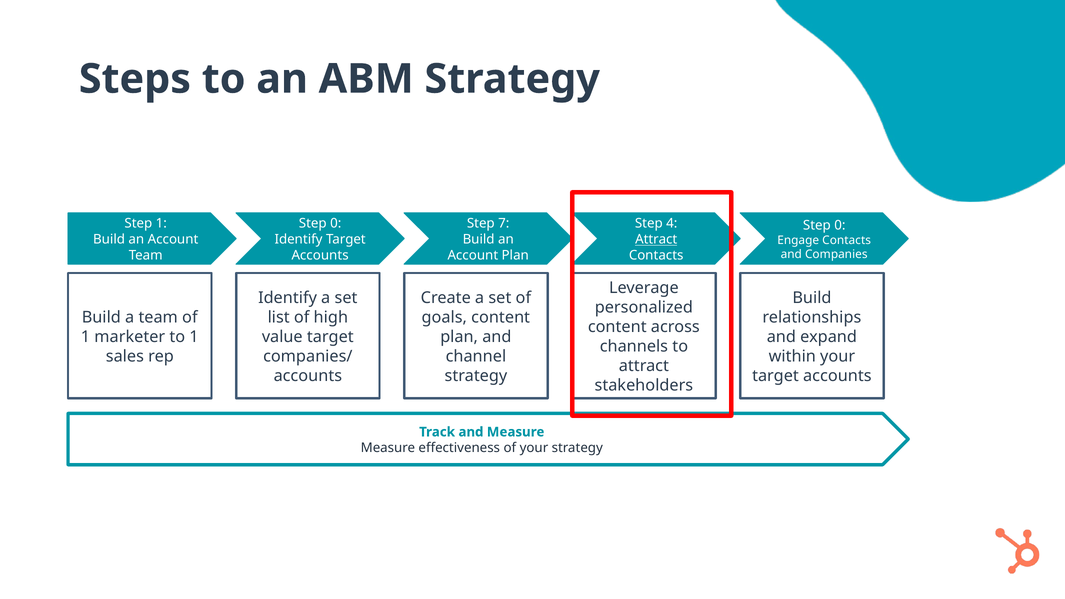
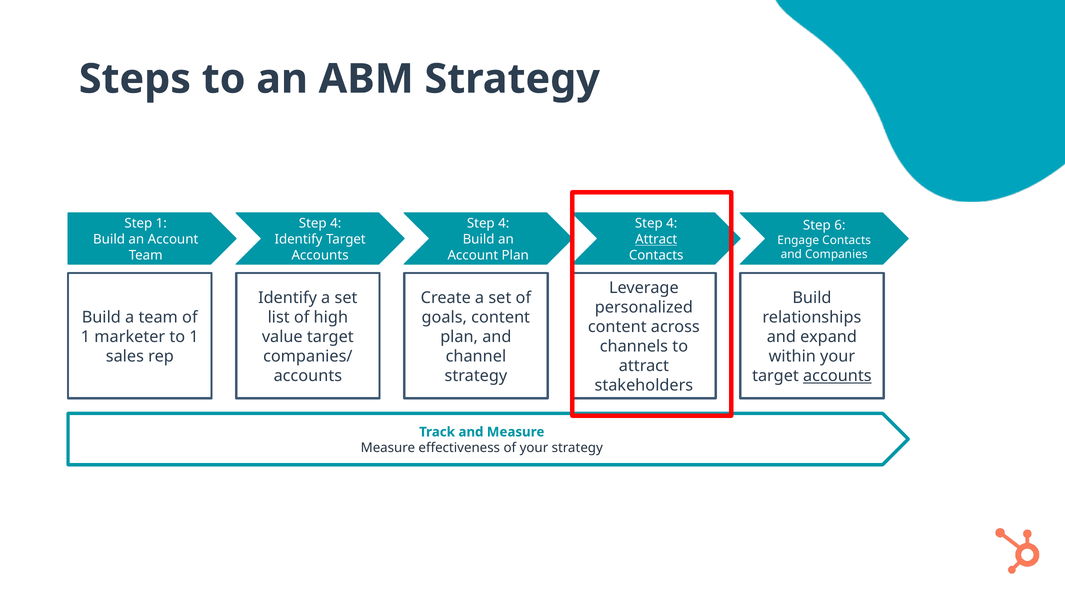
0: 0 -> 4 (336, 223)
7: 7 -> 4 (504, 223)
0: 0 -> 6 (840, 225)
accounts underline: none -> present (837, 376)
